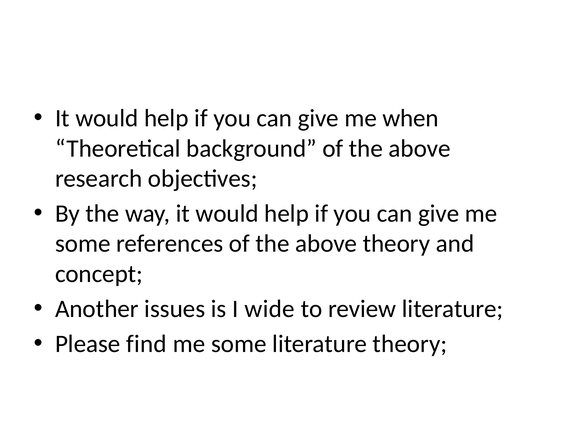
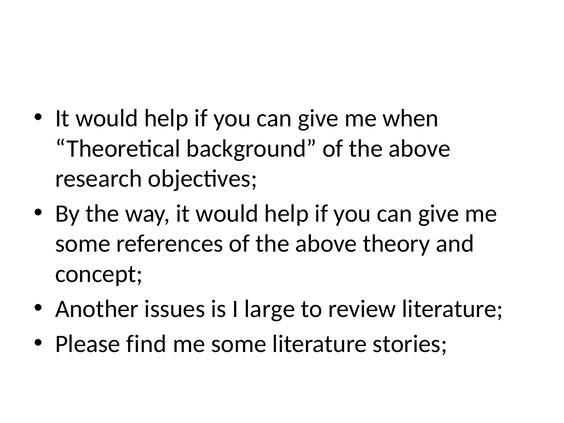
wide: wide -> large (270, 309)
literature theory: theory -> stories (410, 344)
